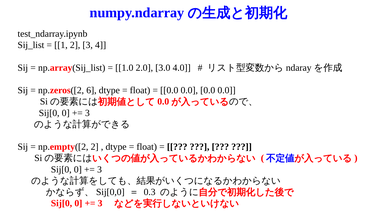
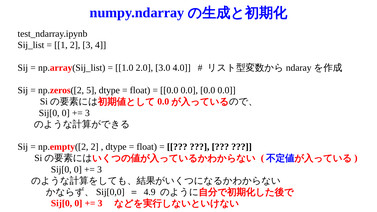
6: 6 -> 5 (91, 90)
0.3: 0.3 -> 4.9 (150, 192)
